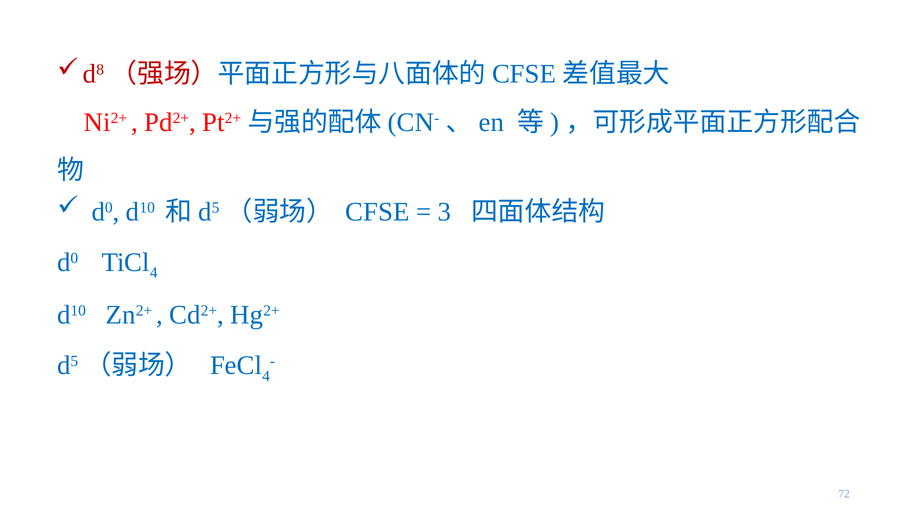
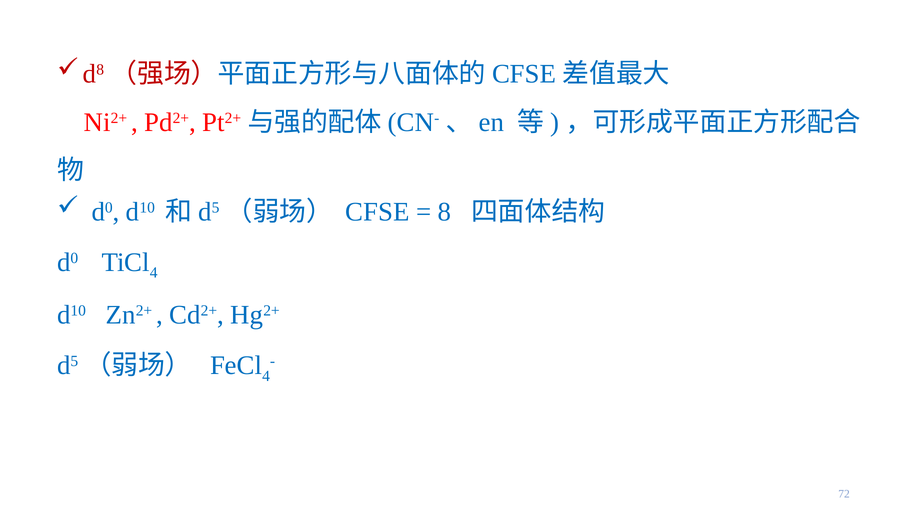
3: 3 -> 8 (445, 212)
